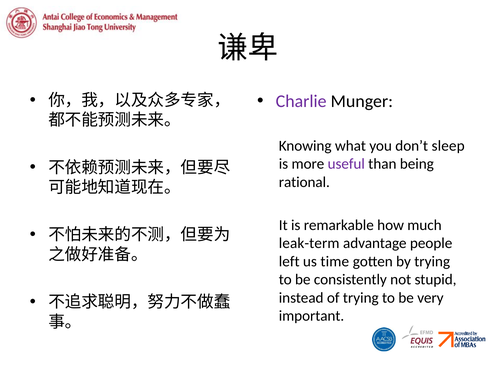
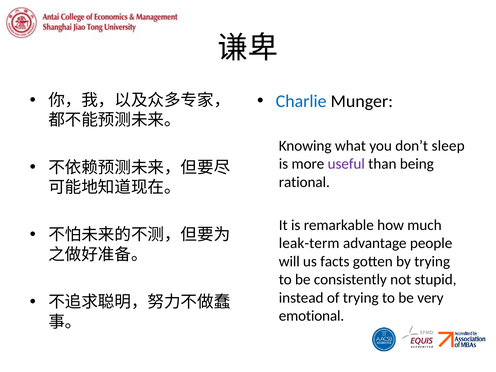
Charlie colour: purple -> blue (301, 101)
left: left -> will (289, 261)
time: time -> facts (335, 261)
important: important -> emotional (312, 316)
